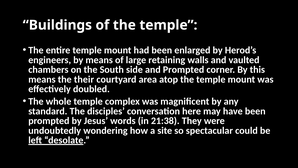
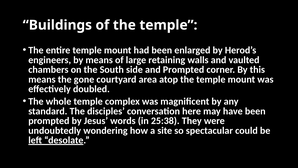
their: their -> gone (84, 79)
21:38: 21:38 -> 25:38 (165, 121)
